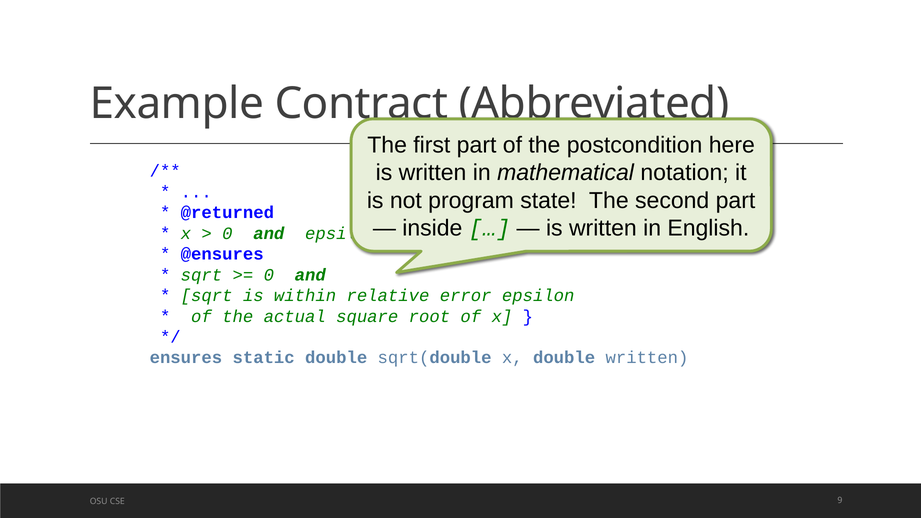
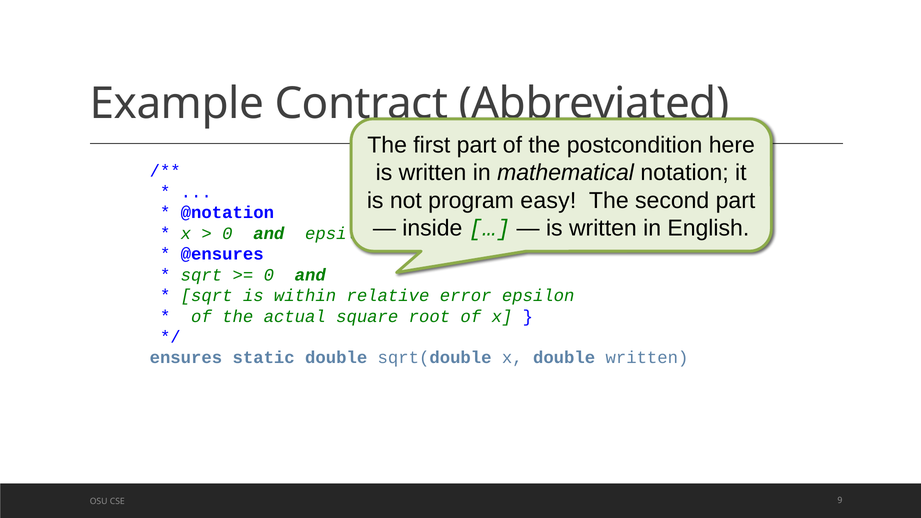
state: state -> easy (548, 200)
@returned: @returned -> @notation (227, 213)
